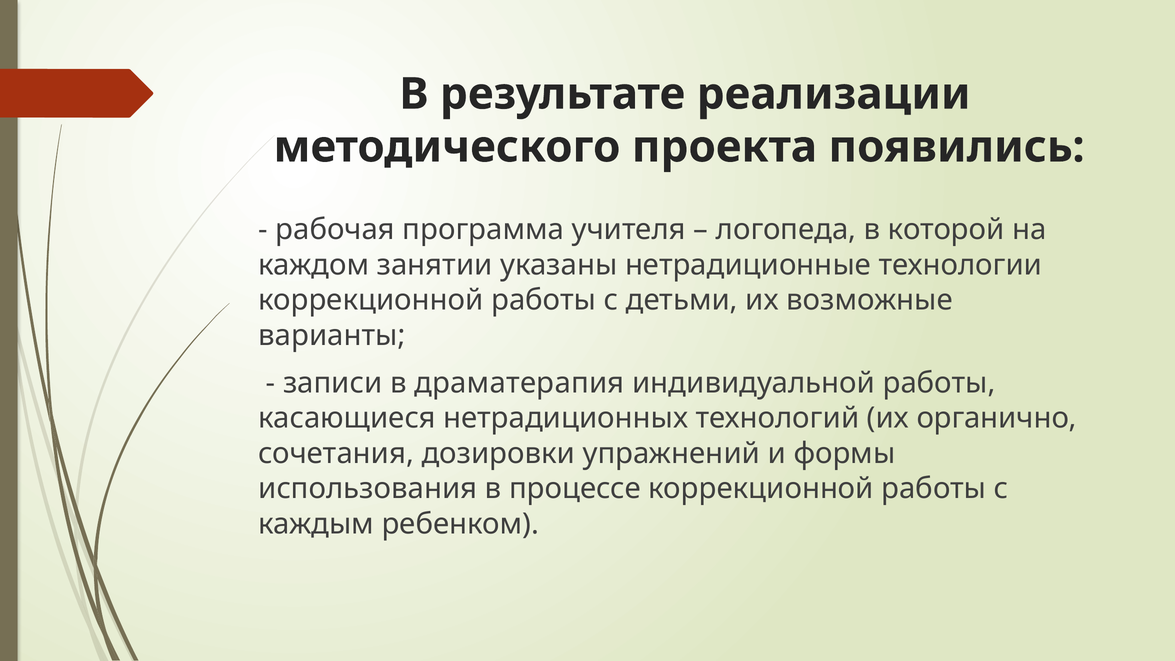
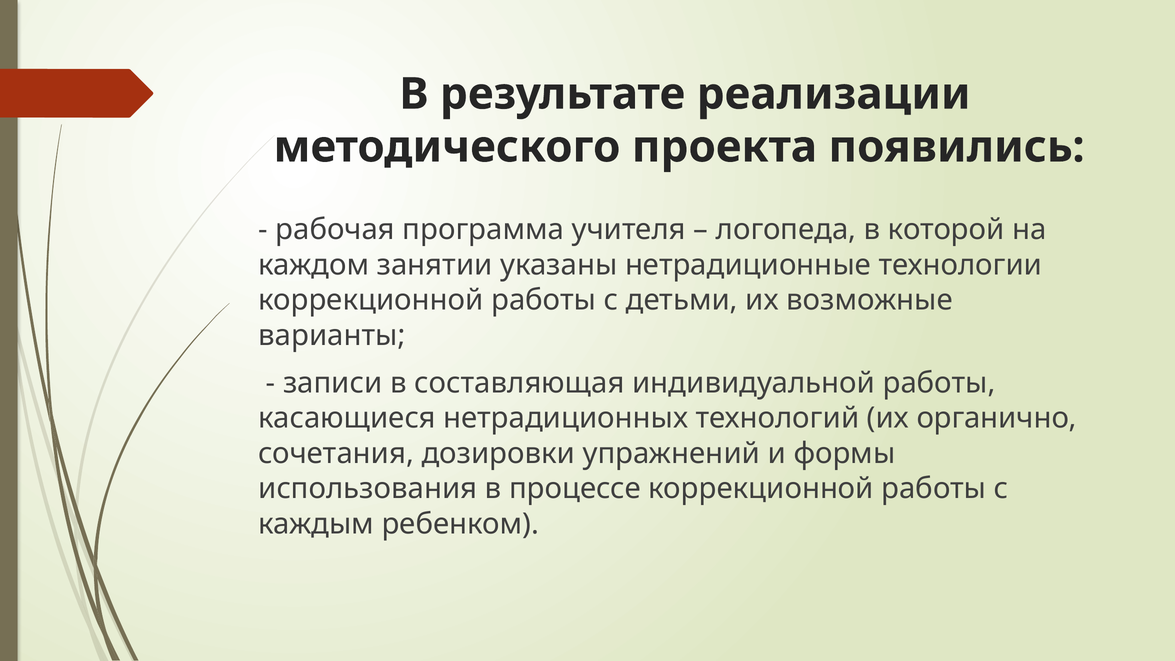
драматерапия: драматерапия -> составляющая (519, 383)
